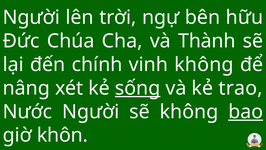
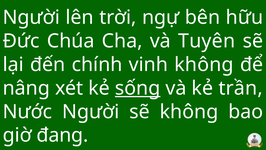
Thành: Thành -> Tuyên (207, 41)
trao: trao -> trần (241, 88)
bao underline: present -> none (246, 111)
khôn: khôn -> đang (62, 135)
